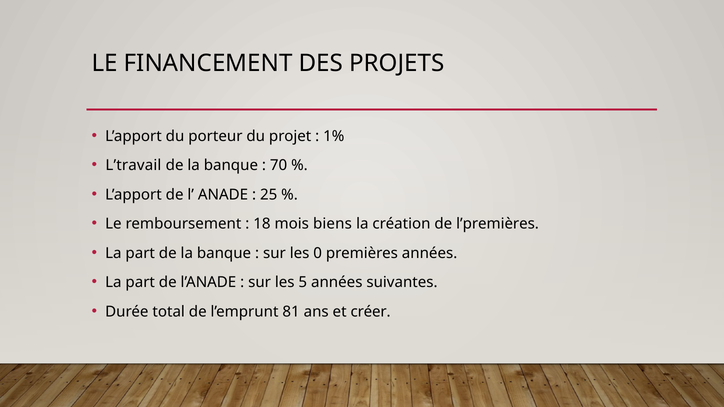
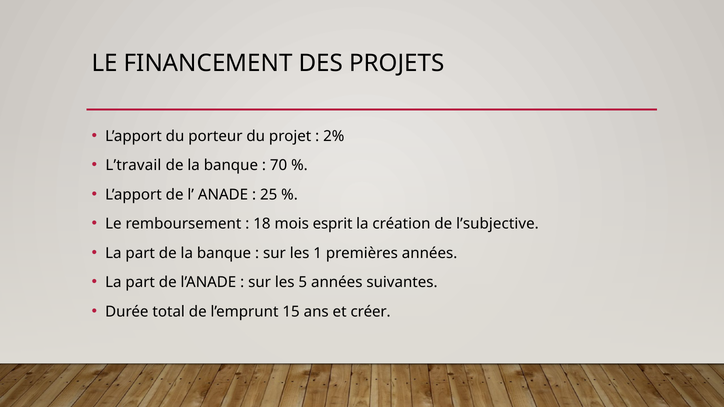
1%: 1% -> 2% (334, 136)
biens: biens -> esprit (333, 224)
l’premières: l’premières -> l’subjective (497, 224)
0: 0 -> 1 (318, 253)
81: 81 -> 15 (291, 312)
